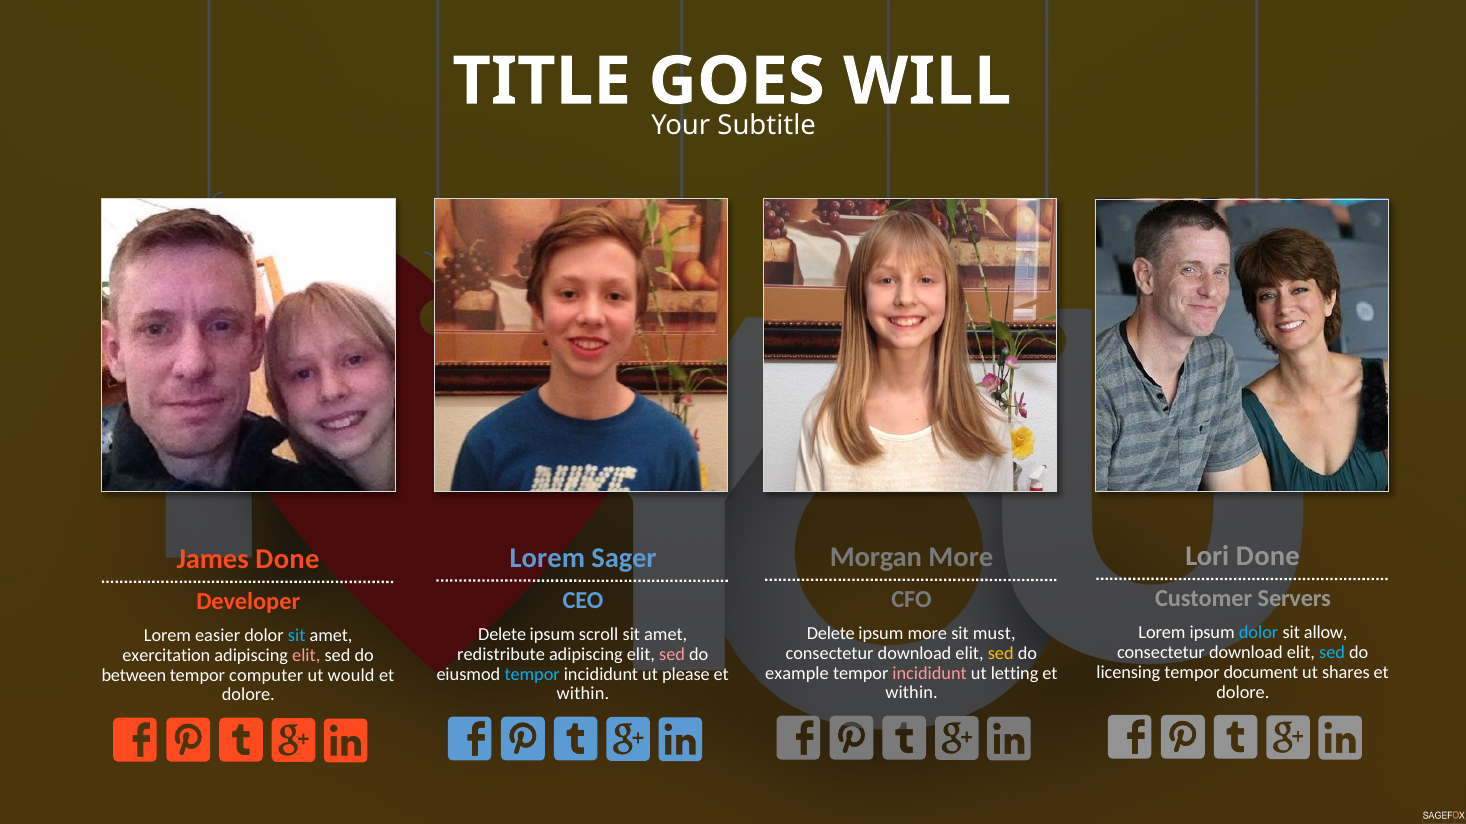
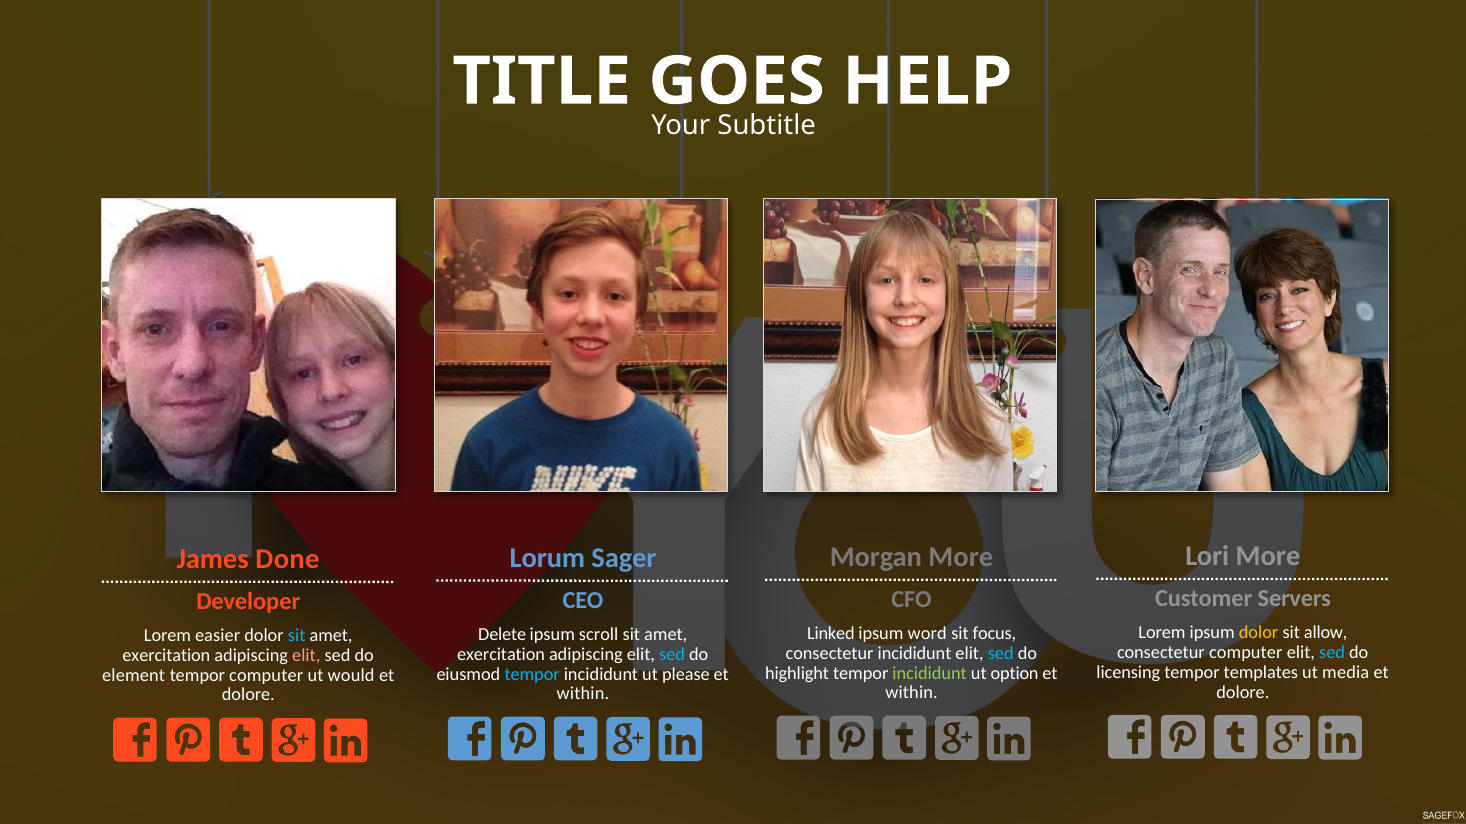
WILL: WILL -> HELP (927, 81)
Lori Done: Done -> More (1268, 557)
Lorem: Lorem -> Lorum (547, 558)
dolor colour: light blue -> yellow (1259, 633)
Delete: Delete -> Linked (831, 634)
ipsum more: more -> word (927, 634)
must: must -> focus (994, 634)
download: download -> computer (1246, 653)
download: download -> incididunt (915, 654)
sed colour: yellow -> light blue (1001, 654)
redistribute: redistribute -> exercitation (501, 655)
sed colour: pink -> light blue (672, 655)
document: document -> templates (1261, 673)
shares: shares -> media (1346, 673)
example: example -> highlight (797, 674)
incididunt colour: pink -> light green (930, 674)
letting: letting -> option (1015, 674)
between: between -> element (134, 676)
